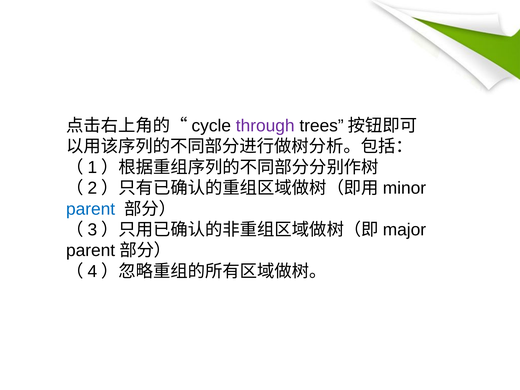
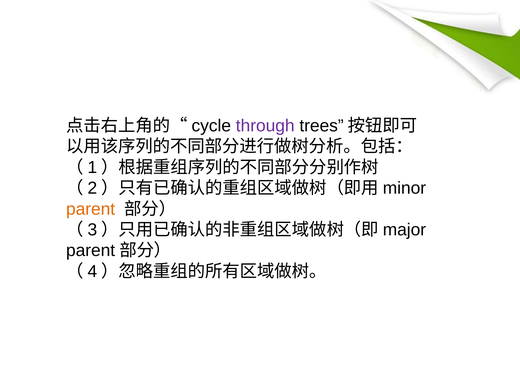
parent colour: blue -> orange (91, 209)
